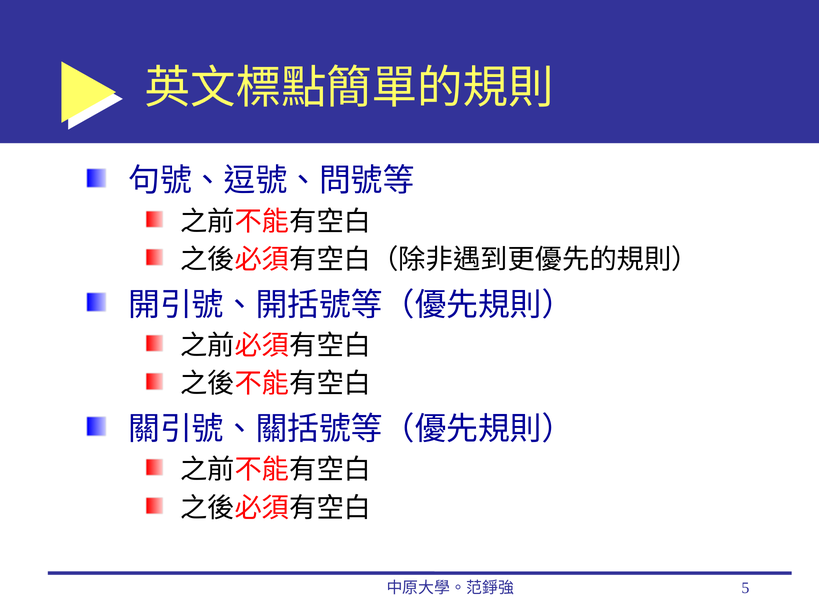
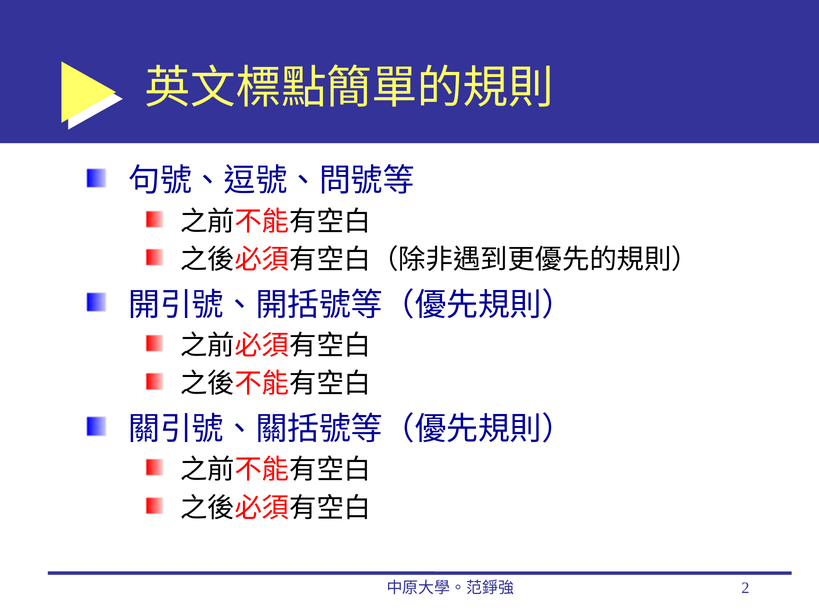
5: 5 -> 2 (745, 588)
